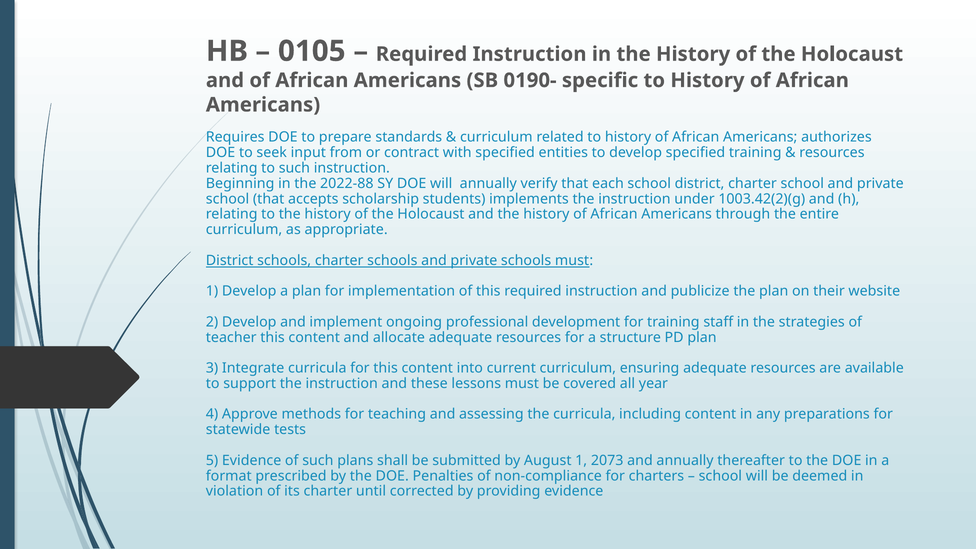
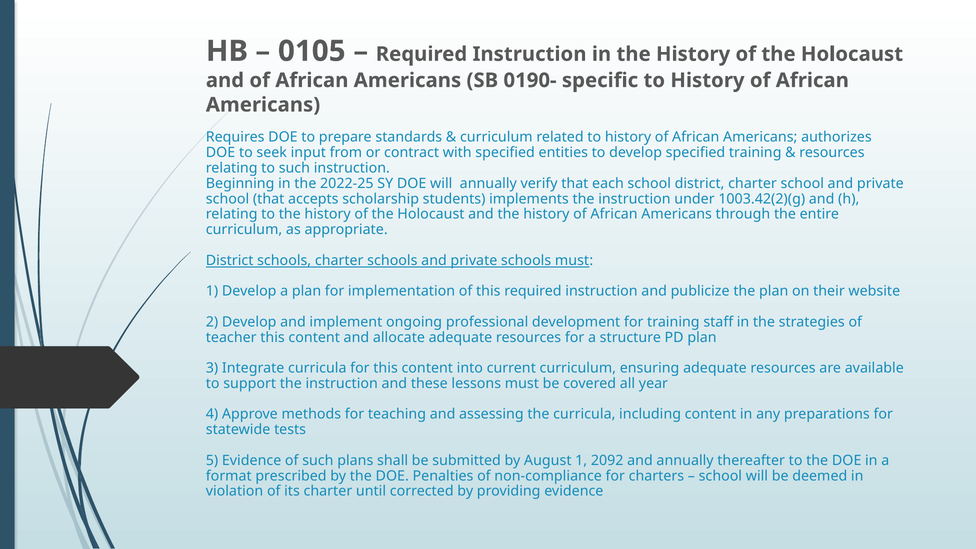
2022-88: 2022-88 -> 2022-25 (347, 183)
2073: 2073 -> 2092 (607, 460)
